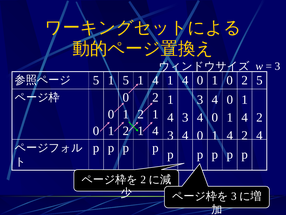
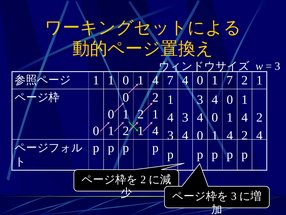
5: 5 -> 1 (96, 80)
5: 5 -> 0 (126, 80)
1 4 1: 1 -> 7 (170, 80)
4 0 1 0: 0 -> 7 (230, 80)
5: 5 -> 1 (259, 80)
